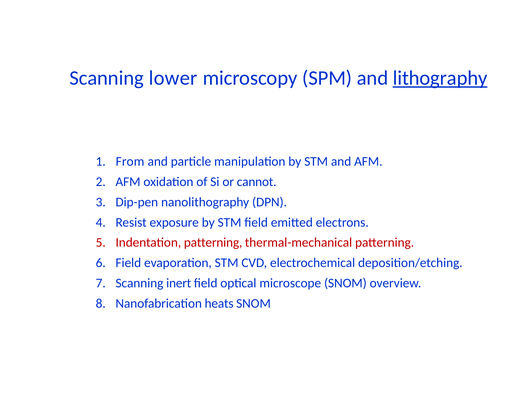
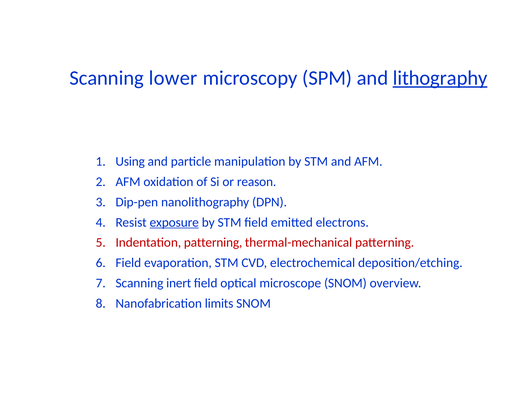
From: From -> Using (130, 161)
cannot: cannot -> reason (257, 182)
exposure underline: none -> present (174, 222)
heats: heats -> limits (219, 303)
